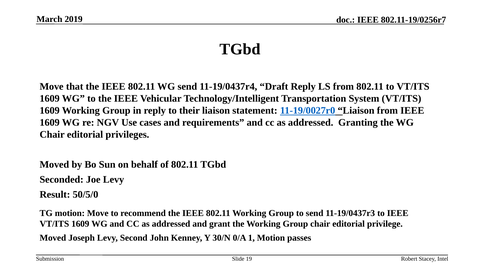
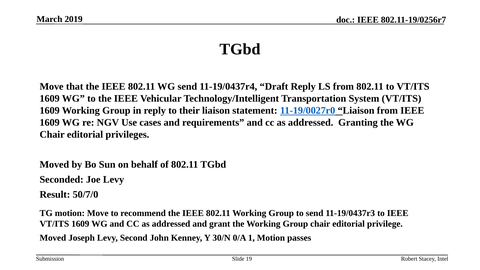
50/5/0: 50/5/0 -> 50/7/0 (85, 195)
